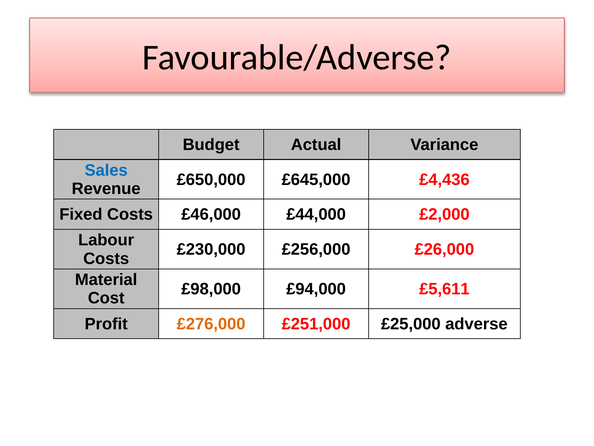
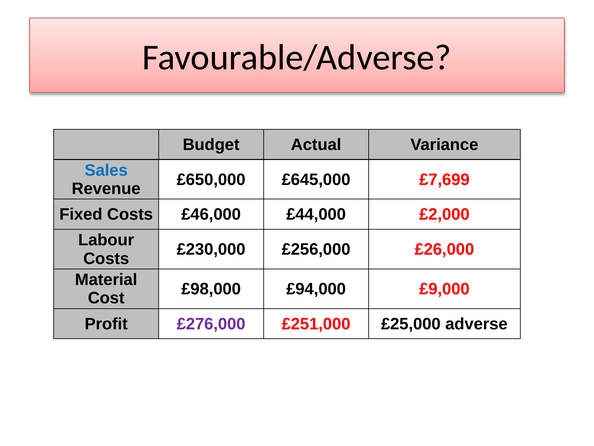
£4,436: £4,436 -> £7,699 (444, 179)
£5,611: £5,611 -> £9,000 (444, 289)
£276,000 colour: orange -> purple (211, 324)
